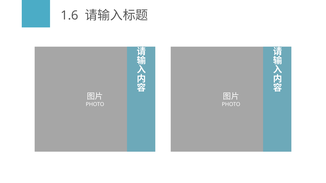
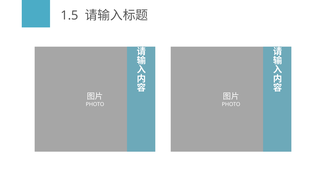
1.6: 1.6 -> 1.5 (70, 16)
